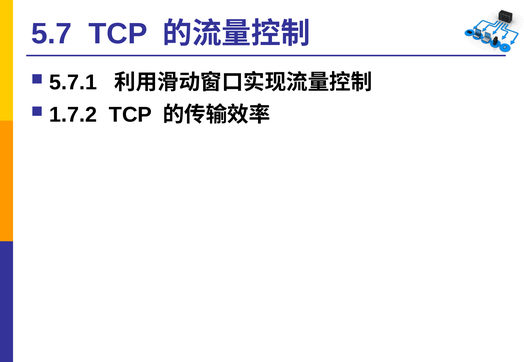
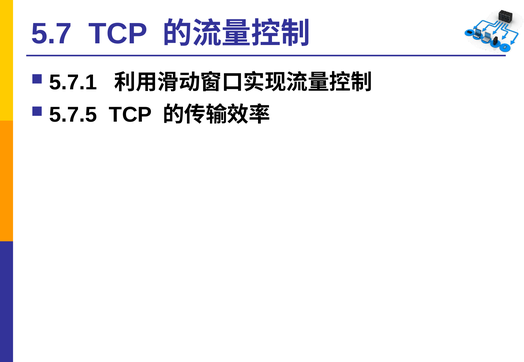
1.7.2: 1.7.2 -> 5.7.5 (73, 115)
